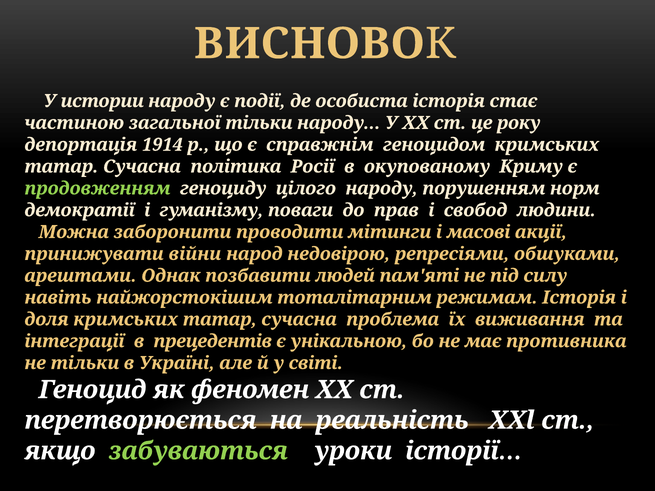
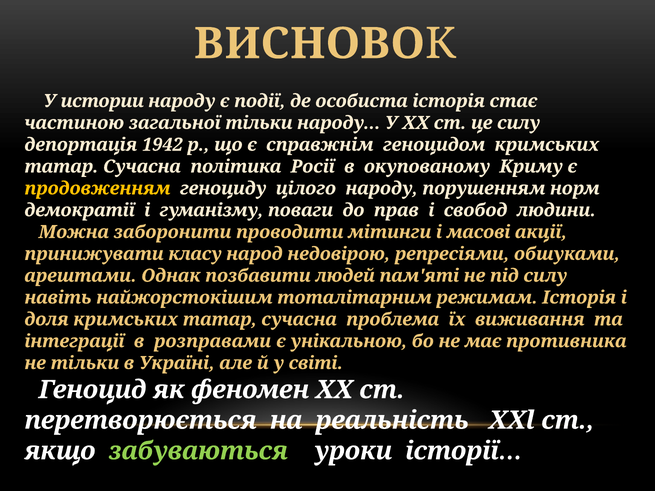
це року: року -> силу (519, 123)
1914: 1914 -> 1942 (162, 145)
продовженням colour: light green -> yellow (97, 189)
війни: війни -> класу (195, 254)
прецедентів: прецедентів -> розправами (213, 341)
